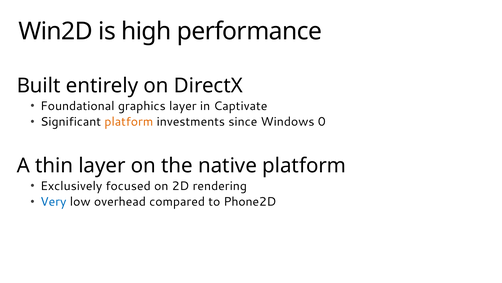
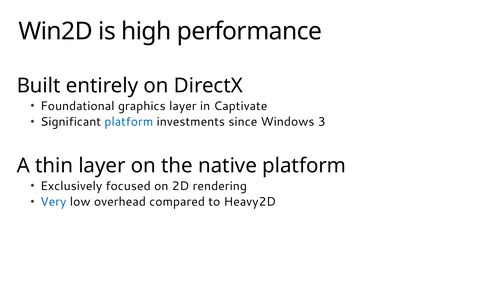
platform colour: orange -> blue (129, 122)
0: 0 -> 3 (322, 122)
Phone2D: Phone2D -> Heavy2D (250, 201)
